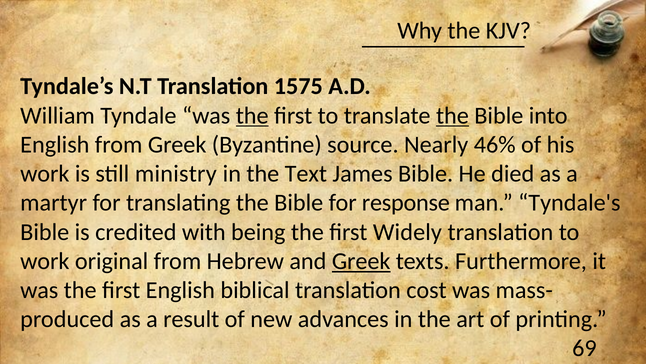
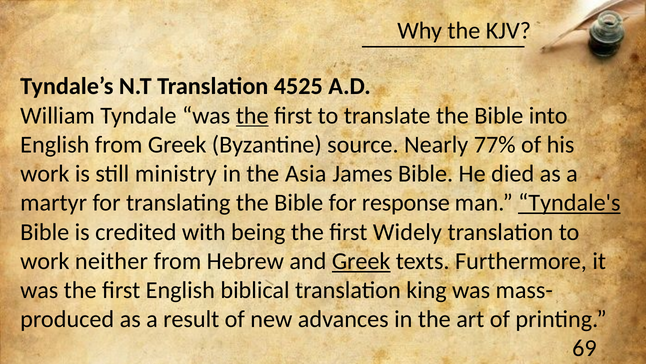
1575: 1575 -> 4525 (298, 86)
the underline: present -> none (452, 115)
46%: 46% -> 77% (495, 144)
Text: Text -> Asia (306, 174)
Tyndale's underline: none -> present (569, 203)
original: original -> neither (111, 261)
cost: cost -> king (426, 290)
